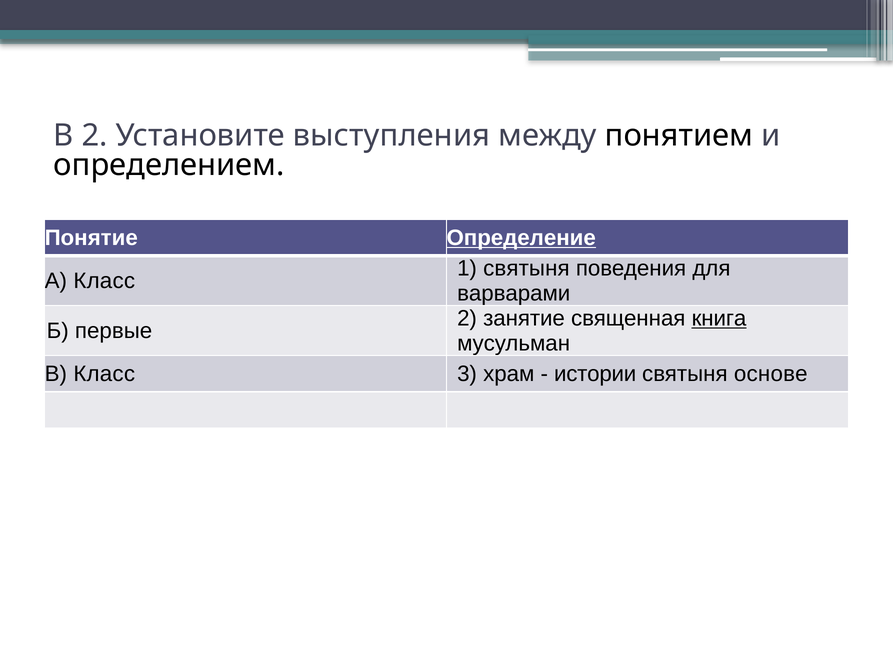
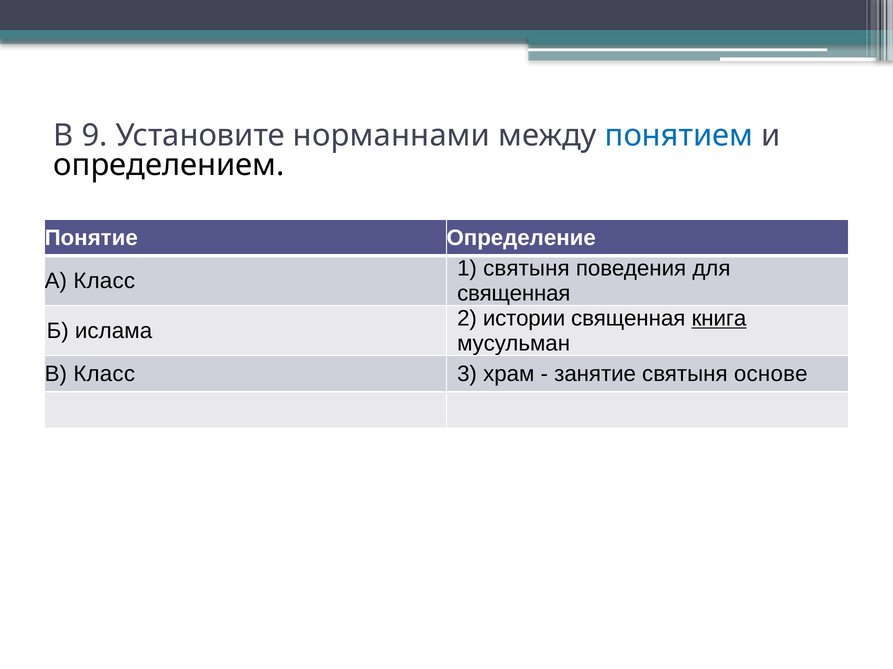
В 2: 2 -> 9 (95, 135)
выступления: выступления -> норманнами (392, 135)
понятием colour: black -> blue (679, 135)
Определение underline: present -> none (521, 238)
варварами: варварами -> священная (514, 294)
занятие: занятие -> истории (524, 319)
первые: первые -> ислама (114, 331)
истории: истории -> занятие (595, 374)
